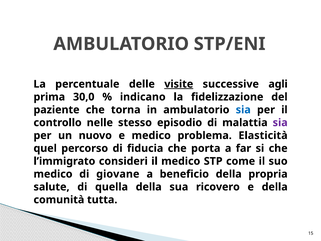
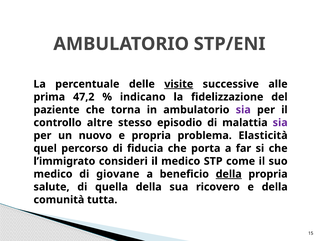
agli: agli -> alle (278, 84)
30,0: 30,0 -> 47,2 (84, 97)
sia colour: blue -> purple (243, 110)
nelle: nelle -> altre (100, 123)
e medico: medico -> propria (151, 135)
della underline: none -> present (229, 174)
